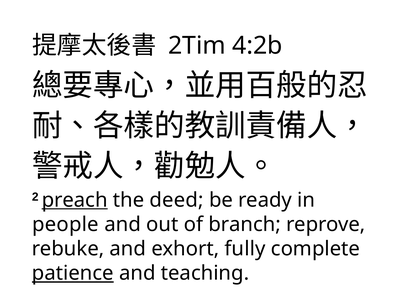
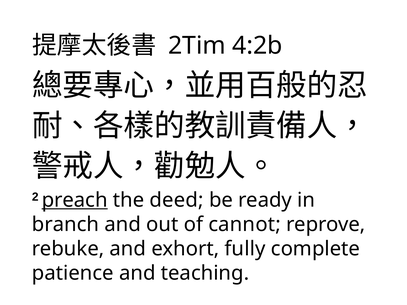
people: people -> branch (66, 225)
branch: branch -> cannot (245, 225)
patience underline: present -> none (73, 274)
